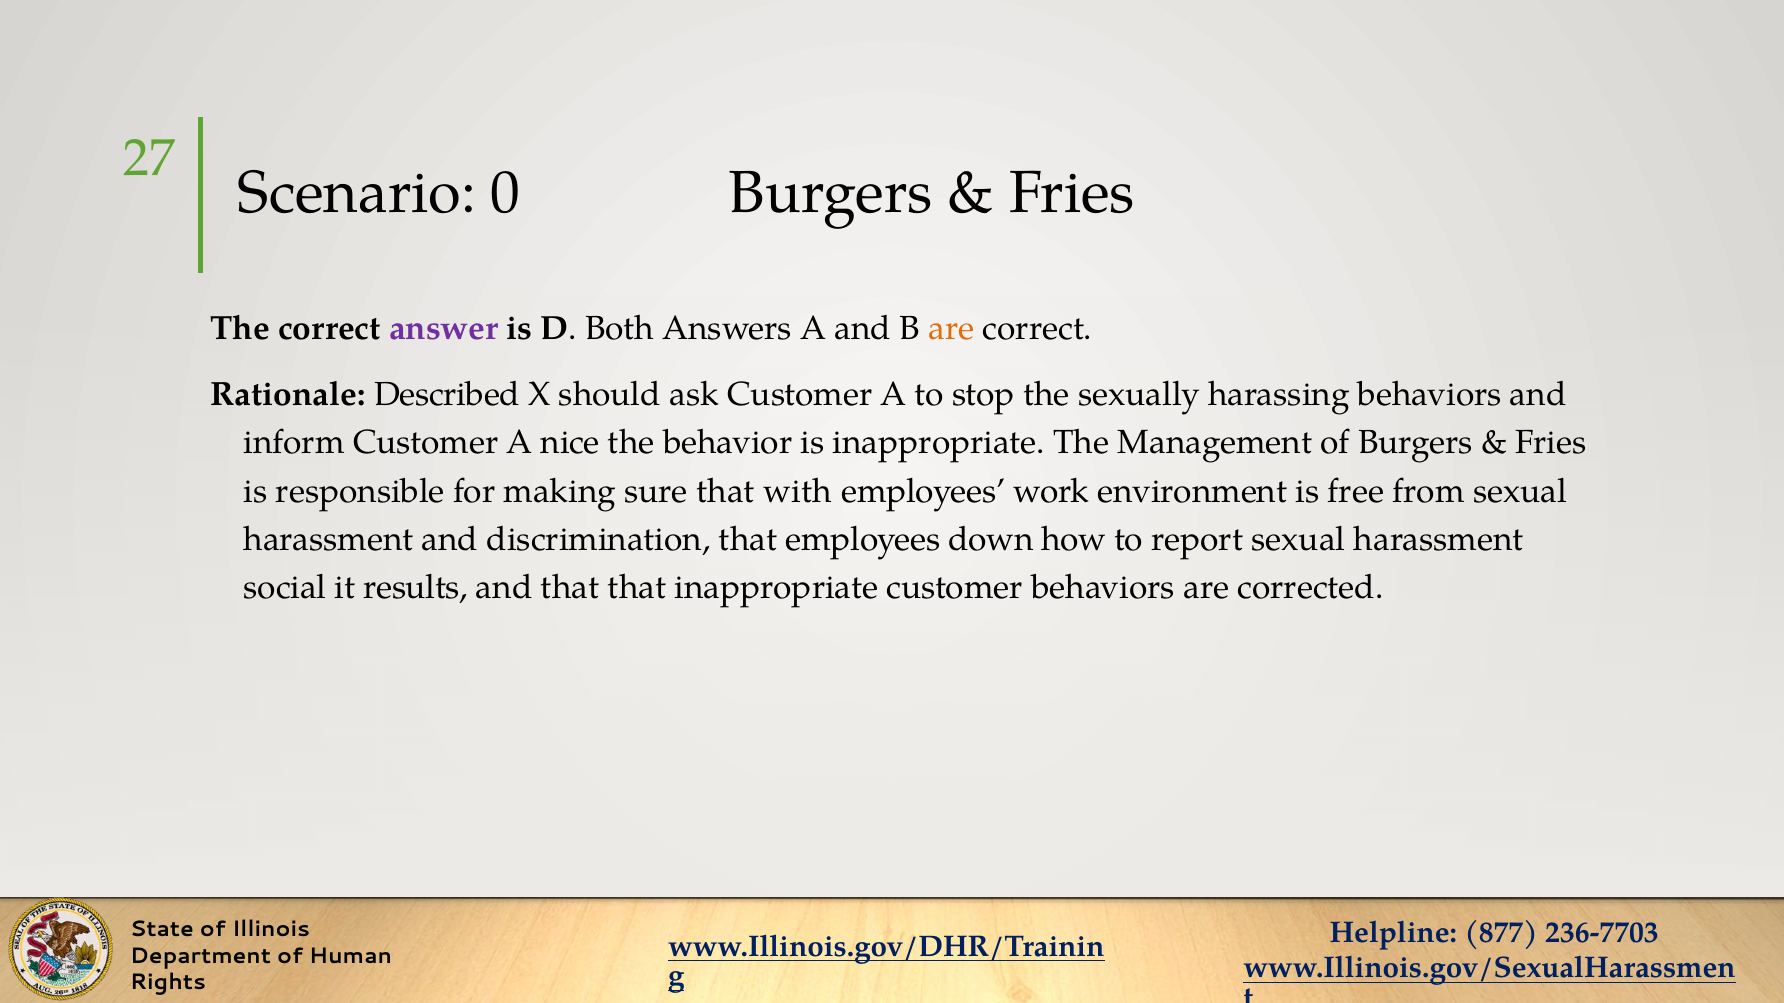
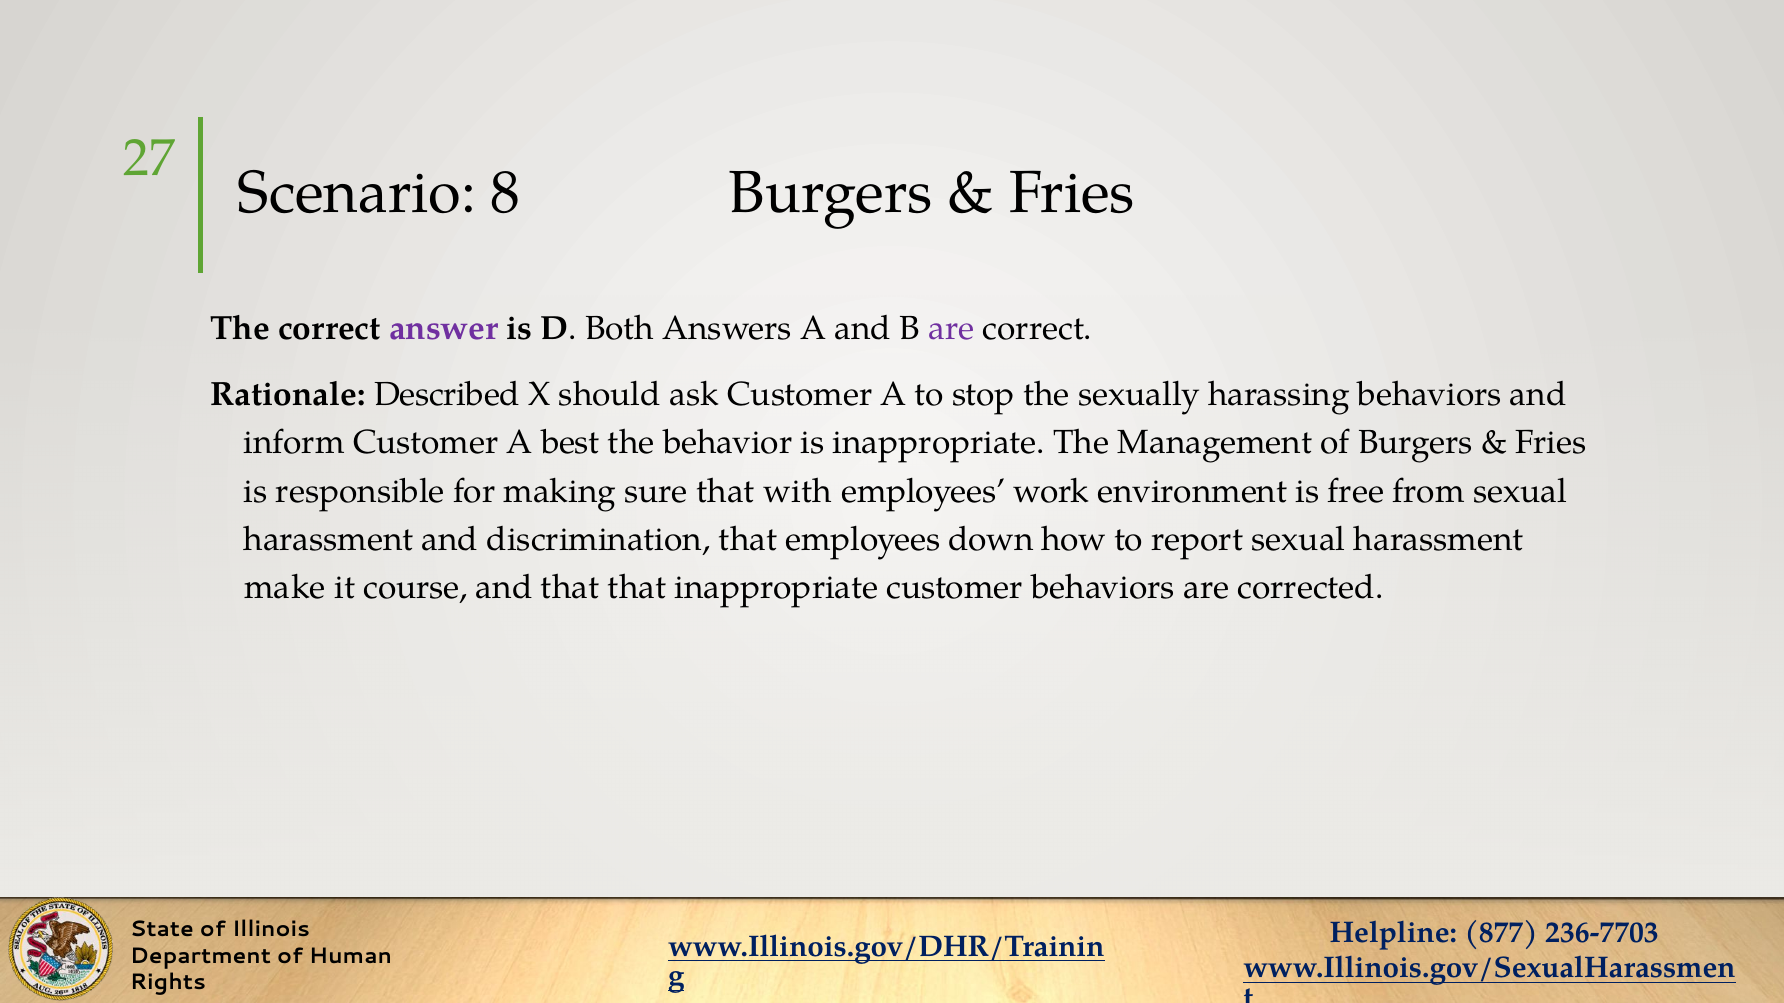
0: 0 -> 8 (506, 193)
are colour: orange -> purple (951, 328)
nice: nice -> best (570, 443)
social: social -> make (285, 588)
results: results -> course (416, 588)
